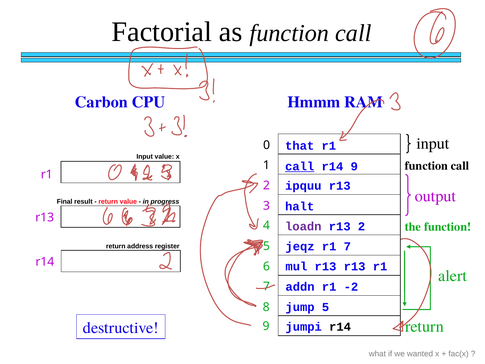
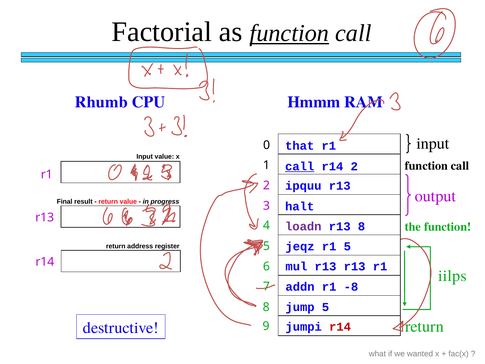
function underline: none -> present (289, 33)
Carbon: Carbon -> Rhumb (101, 102)
r14 9: 9 -> 2 (354, 166)
r13 2: 2 -> 8 (362, 226)
r1 7: 7 -> 5 (347, 246)
alert: alert -> iilps (452, 276)
-2: -2 -> -8 (351, 287)
r14 colour: black -> red (340, 327)
